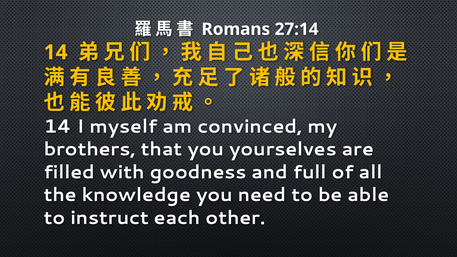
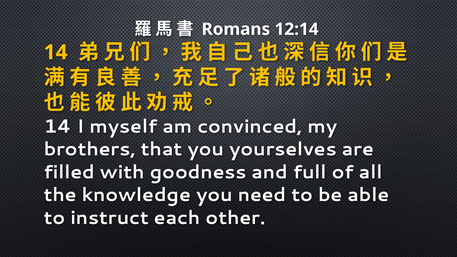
27:14: 27:14 -> 12:14 (297, 29)
